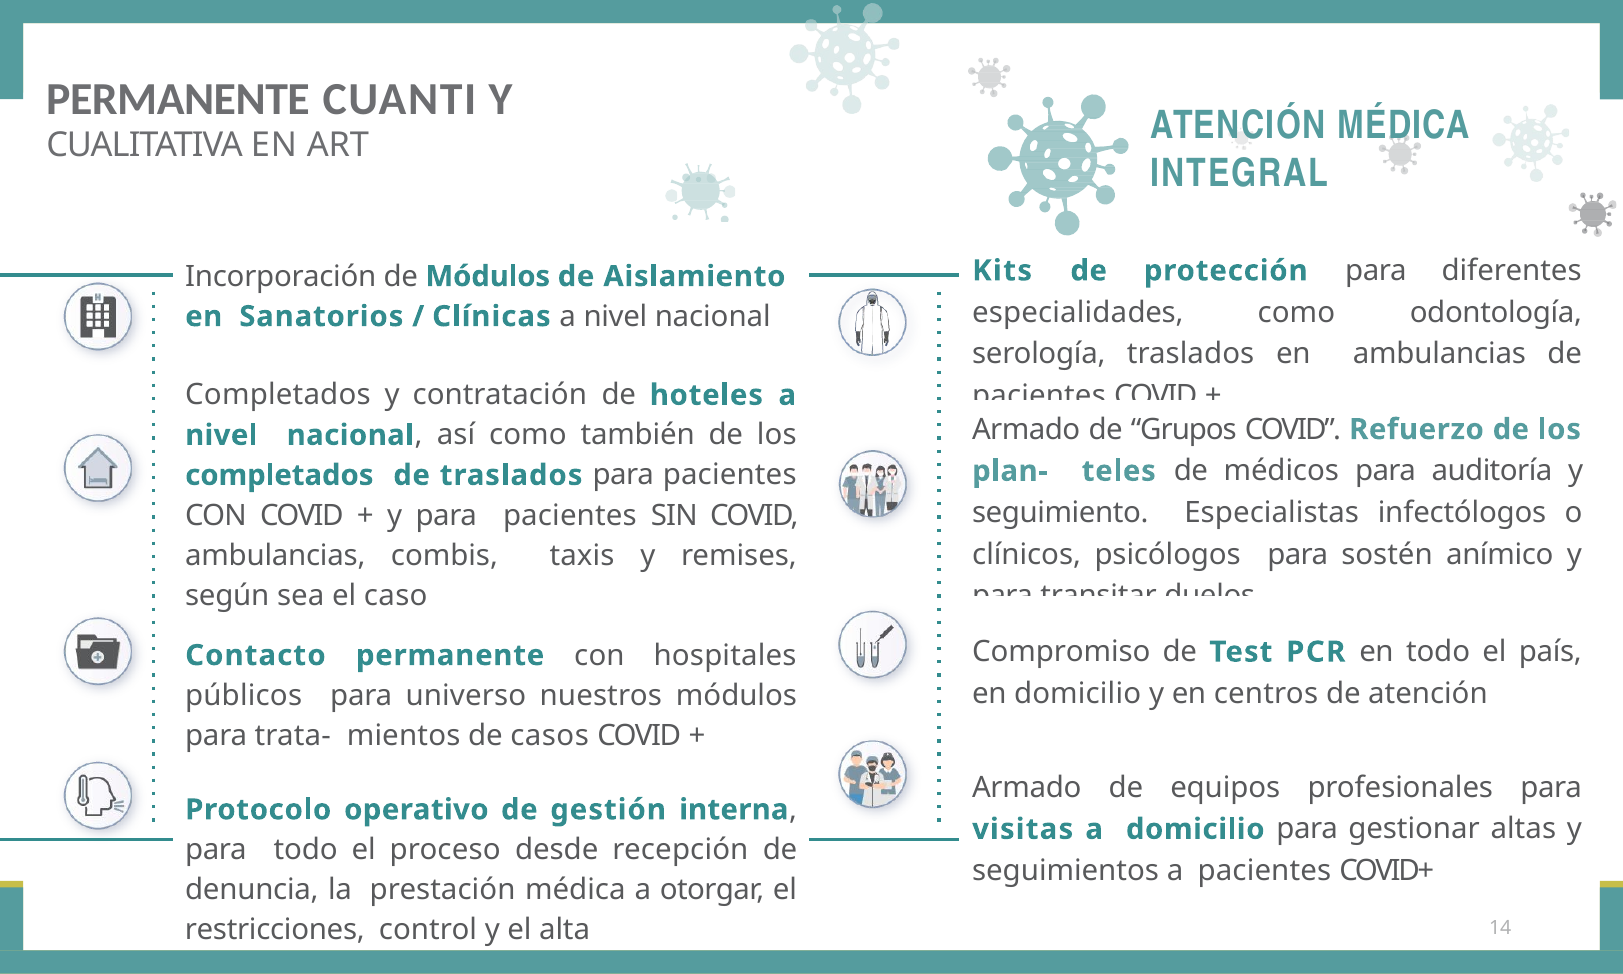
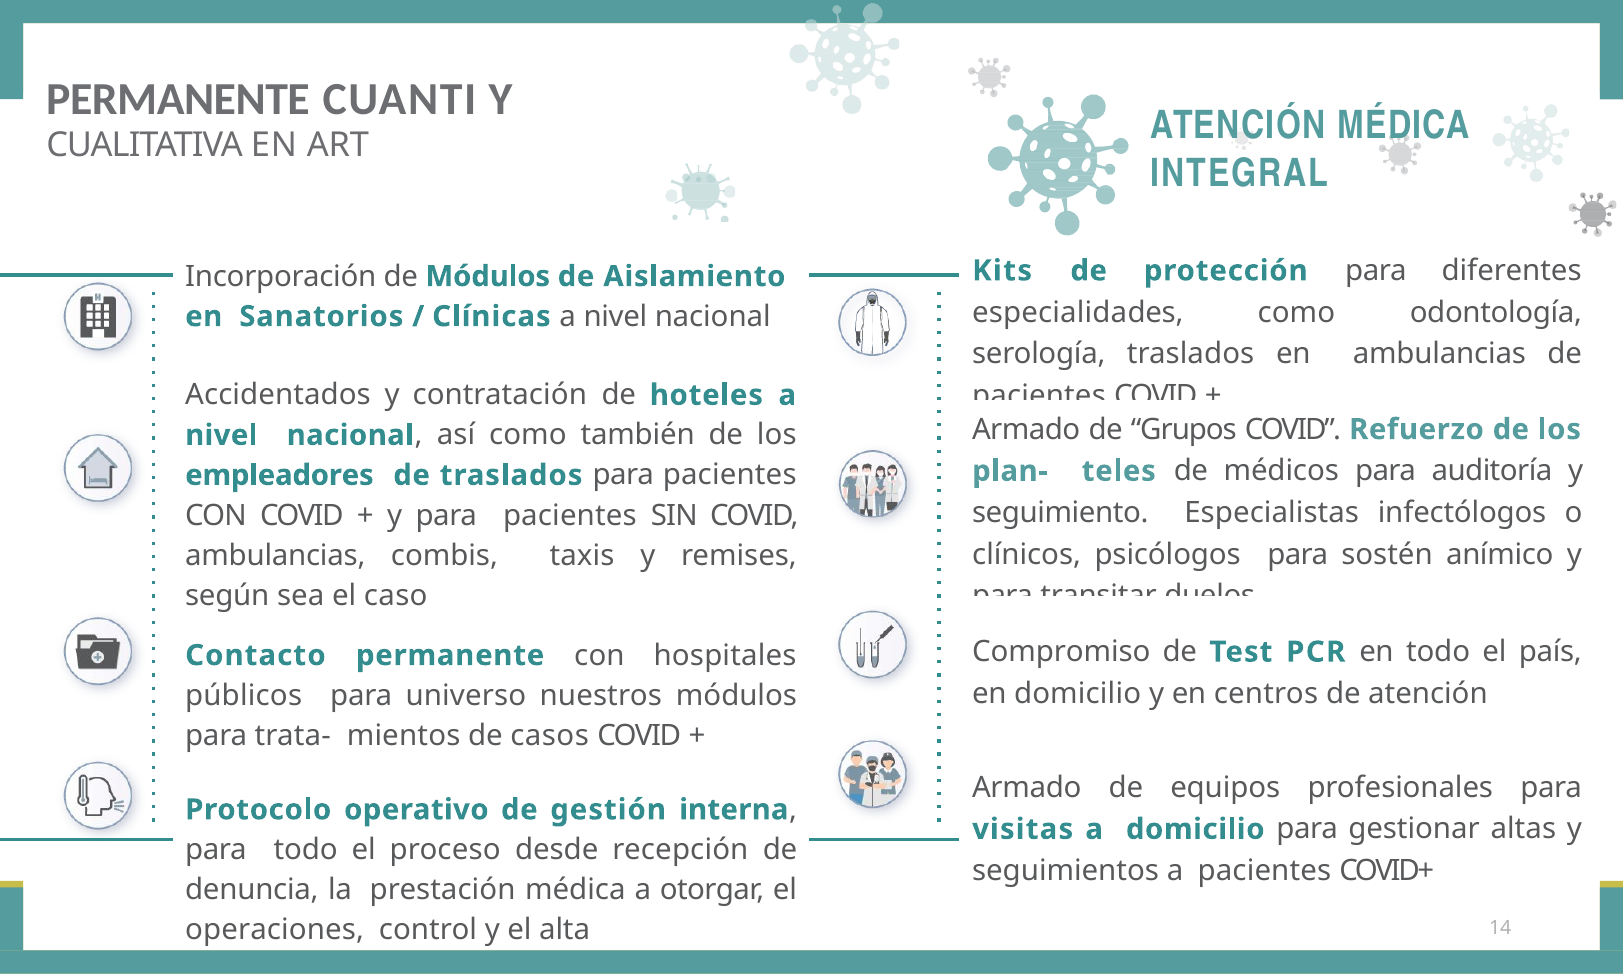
Completados: Completados -> Accidentados (278, 395)
completados: completados -> empleadores (279, 475)
restricciones: restricciones -> operaciones (275, 930)
